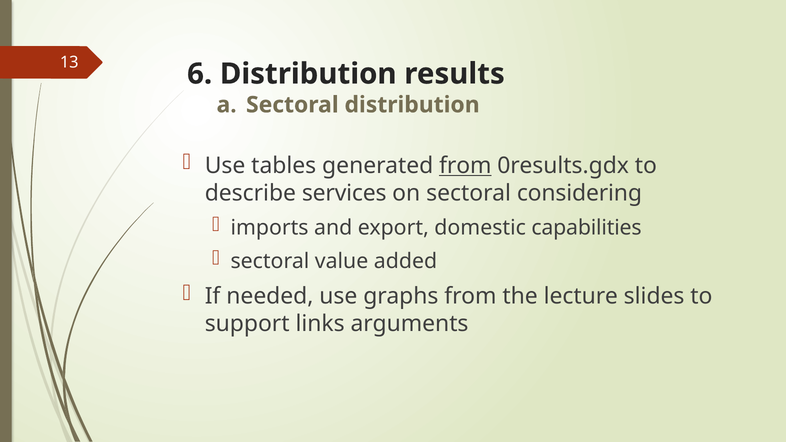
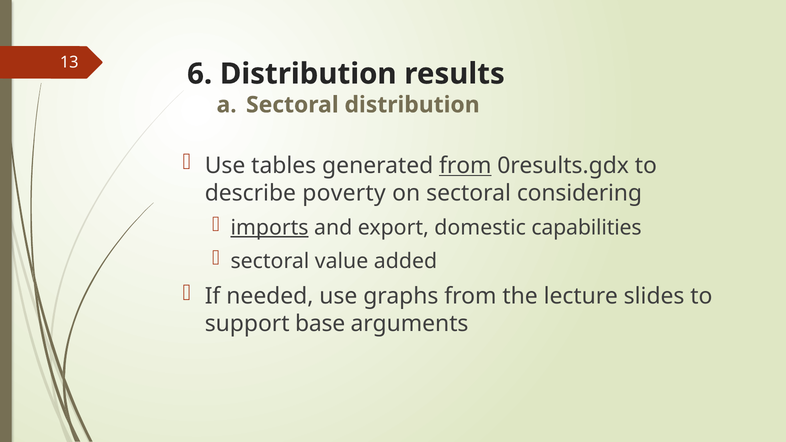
services: services -> poverty (344, 193)
imports underline: none -> present (270, 228)
links: links -> base (320, 324)
